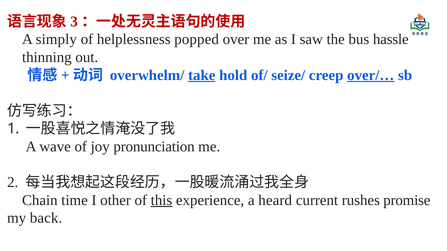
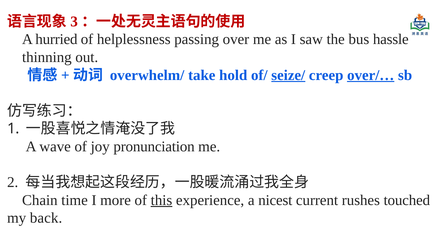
simply: simply -> hurried (56, 39)
popped: popped -> passing (197, 39)
take underline: present -> none (202, 75)
seize/ underline: none -> present (288, 75)
other: other -> more (116, 200)
heard: heard -> nicest (275, 200)
promise: promise -> touched (407, 200)
